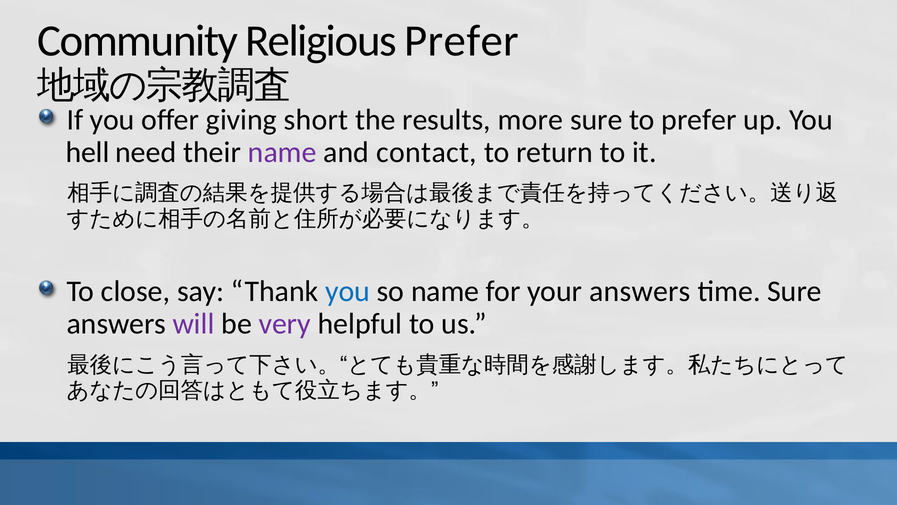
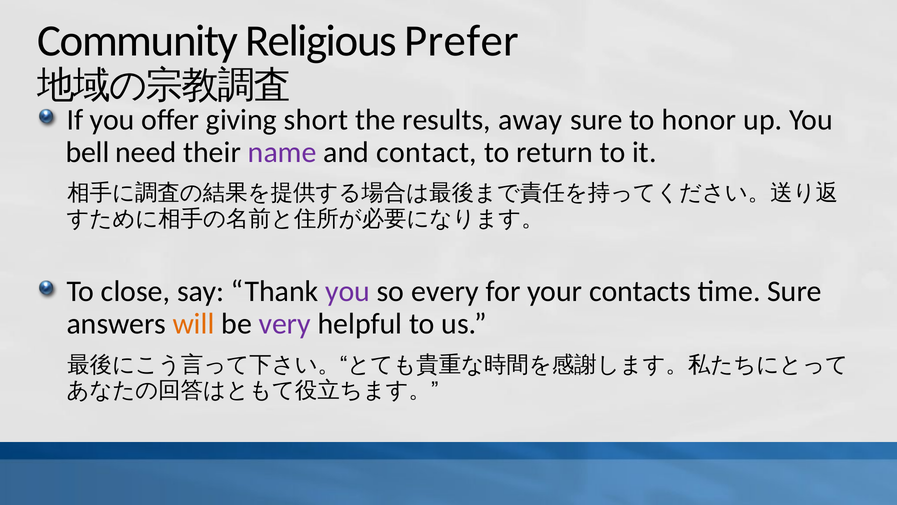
more: more -> away (530, 120)
to prefer: prefer -> honor (699, 120)
hell: hell -> bell (88, 152)
you colour: blue -> purple (348, 291)
so name: name -> every (445, 291)
your answers: answers -> contacts (640, 291)
will colour: purple -> orange (193, 324)
